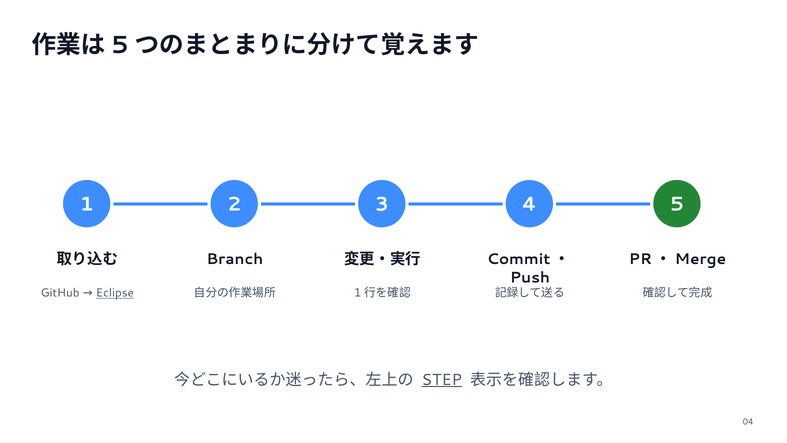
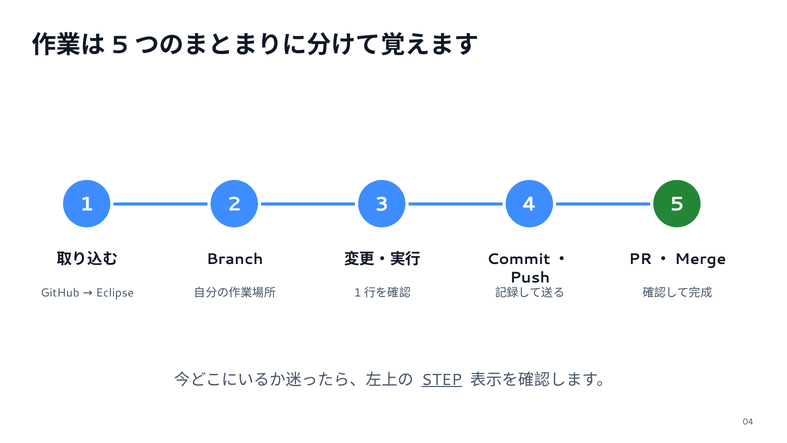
Eclipse underline: present -> none (115, 293)
